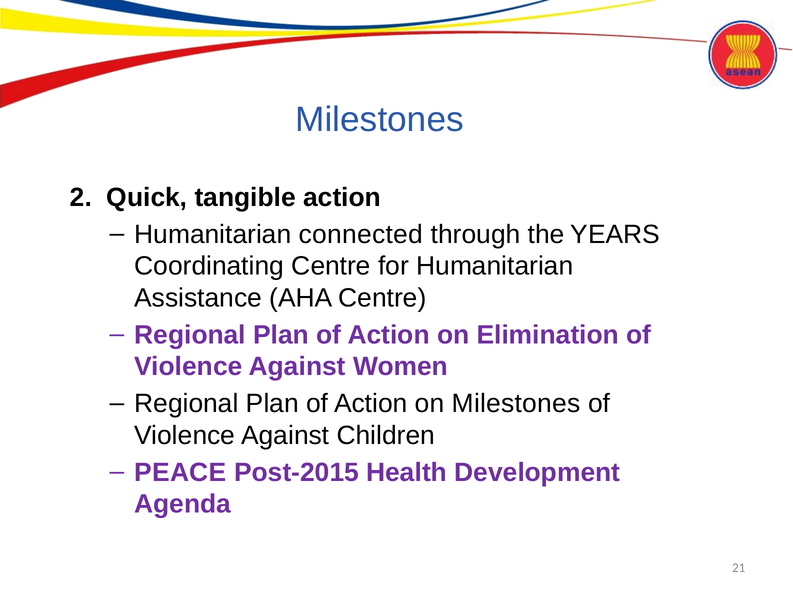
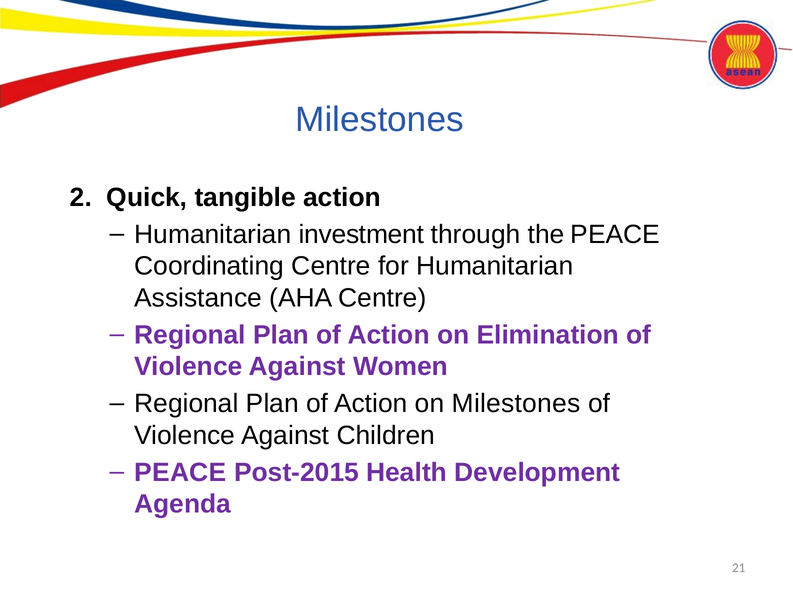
connected: connected -> investment (361, 234)
the YEARS: YEARS -> PEACE (615, 234)
